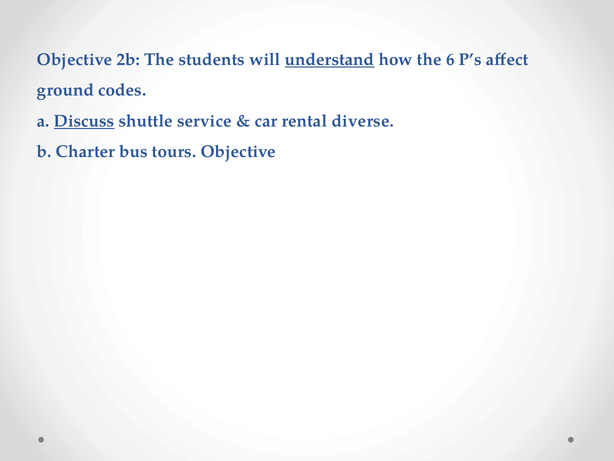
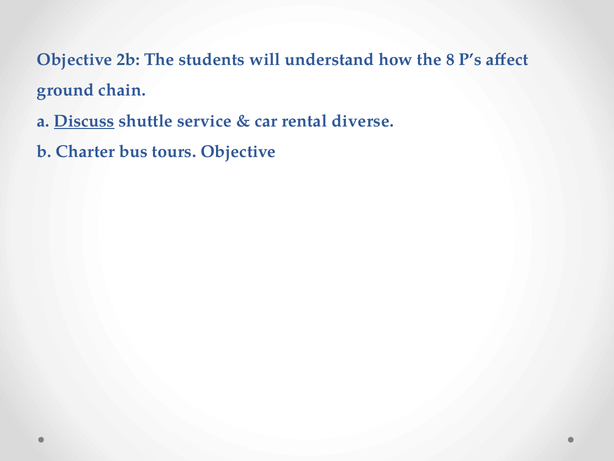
understand underline: present -> none (330, 59)
6: 6 -> 8 (450, 59)
codes: codes -> chain (122, 90)
